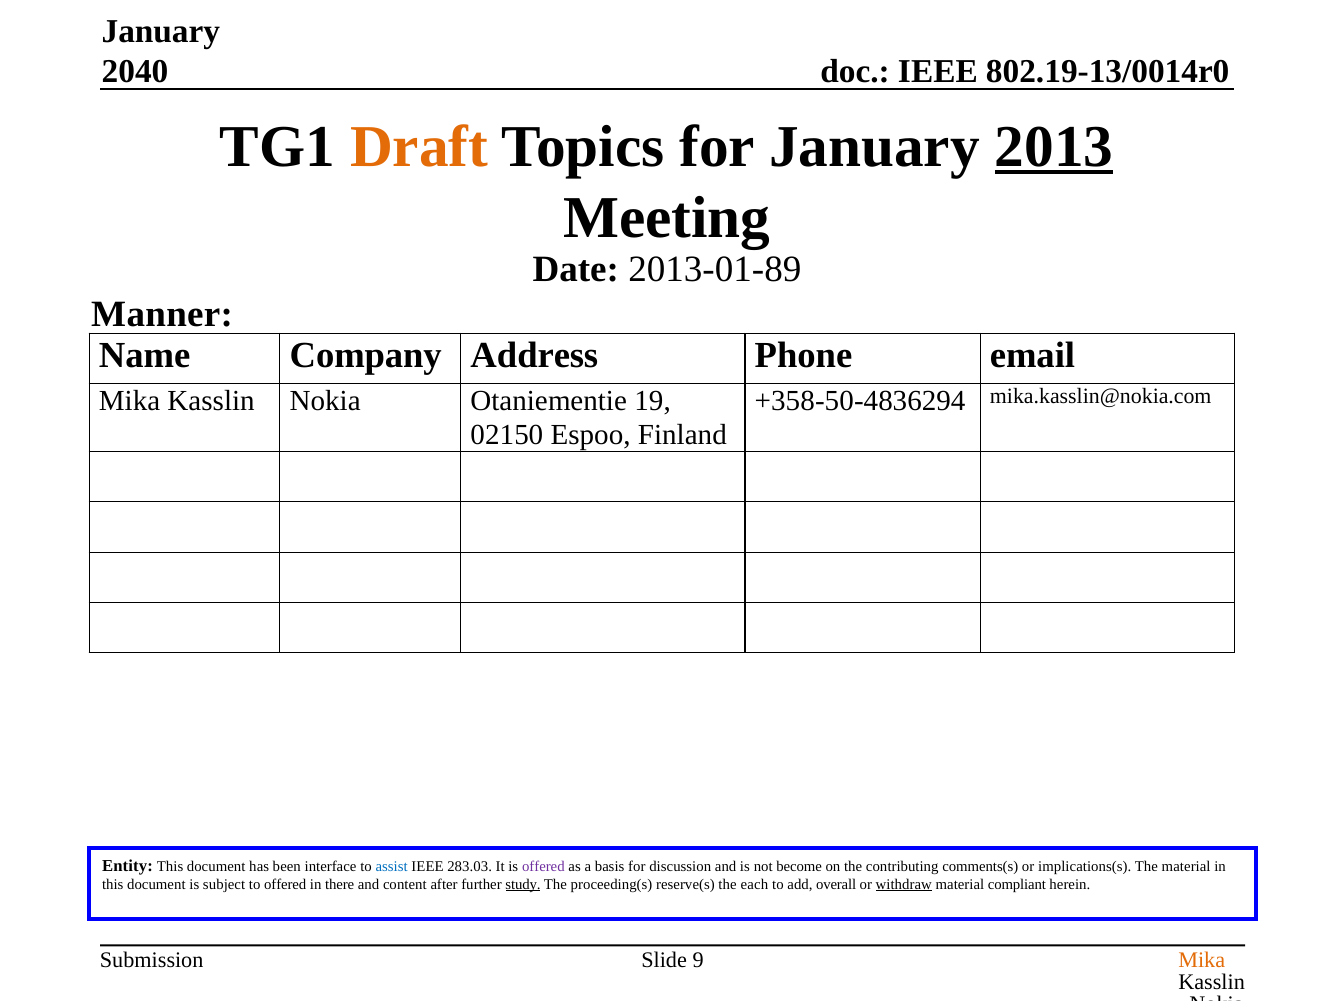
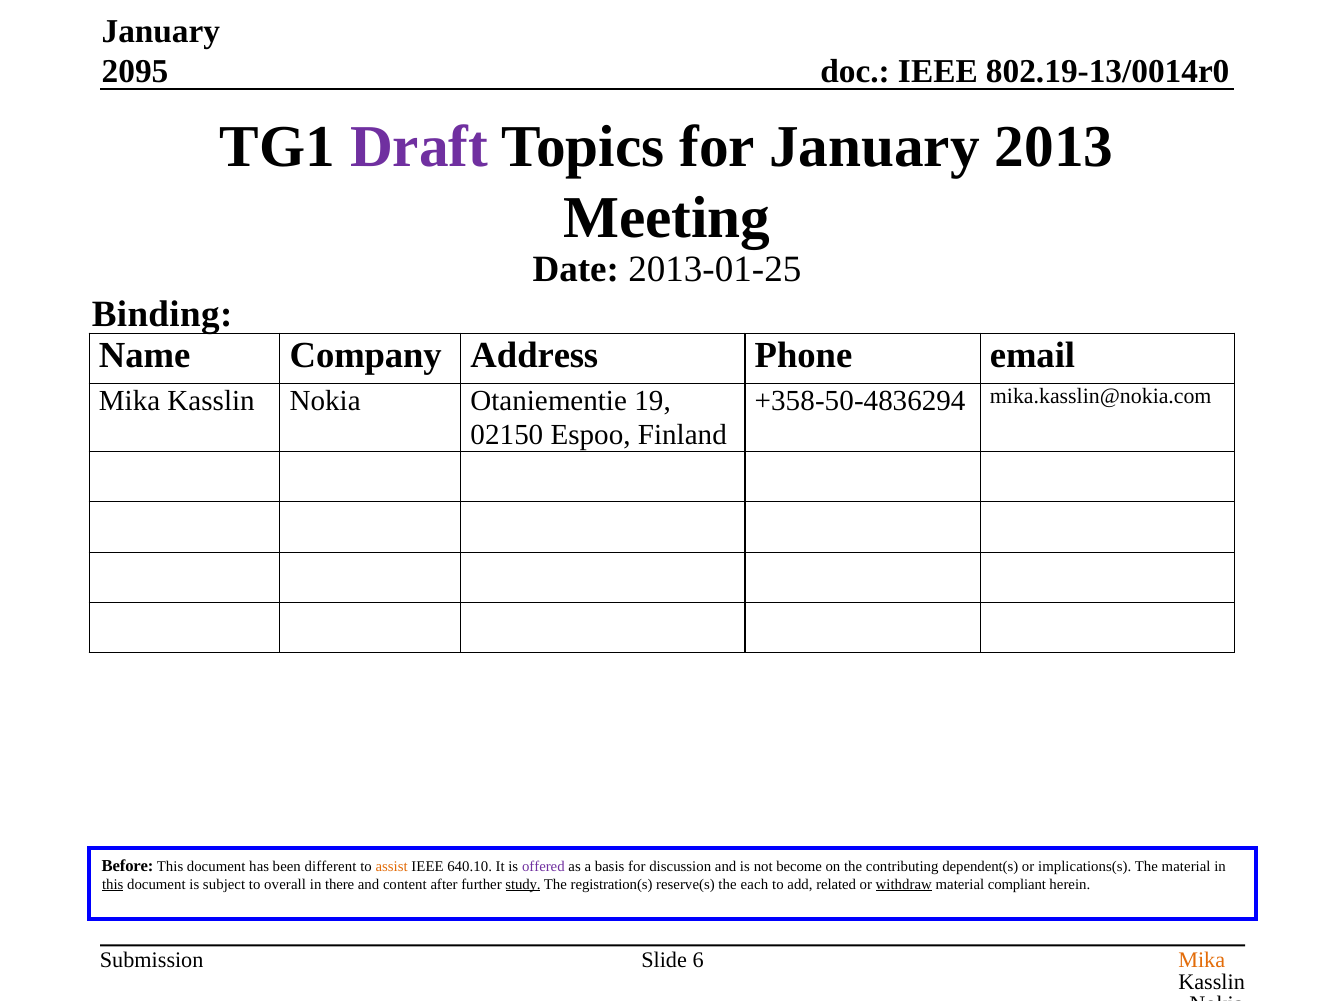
2040: 2040 -> 2095 (135, 71)
Draft colour: orange -> purple (419, 146)
2013 underline: present -> none (1054, 146)
2013-01-89: 2013-01-89 -> 2013-01-25 (715, 269)
Manner: Manner -> Binding (162, 315)
Entity: Entity -> Before (128, 865)
interface: interface -> different (331, 866)
assist colour: blue -> orange (392, 866)
283.03: 283.03 -> 640.10 (470, 866)
comments(s: comments(s -> dependent(s (980, 866)
this underline: none -> present (113, 884)
to offered: offered -> overall (285, 884)
proceeding(s: proceeding(s -> registration(s (612, 884)
overall: overall -> related (836, 884)
9: 9 -> 6 (698, 960)
